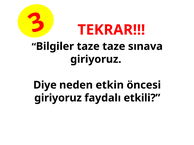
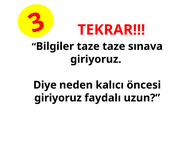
etkin: etkin -> kalıcı (110, 85)
etkili: etkili -> uzun (142, 98)
